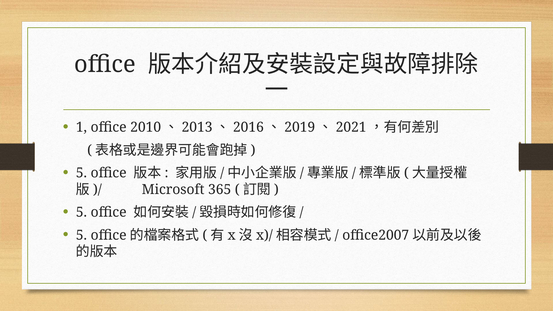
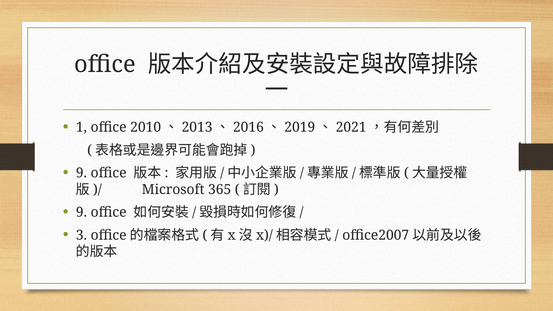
5: 5 -> 9 (81, 173)
5: 5 -> 9 (81, 212)
5: 5 -> 3 (81, 235)
